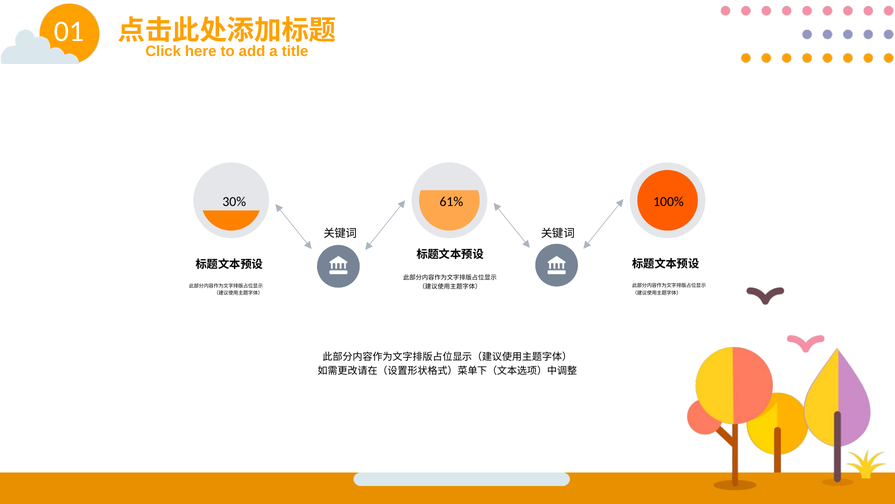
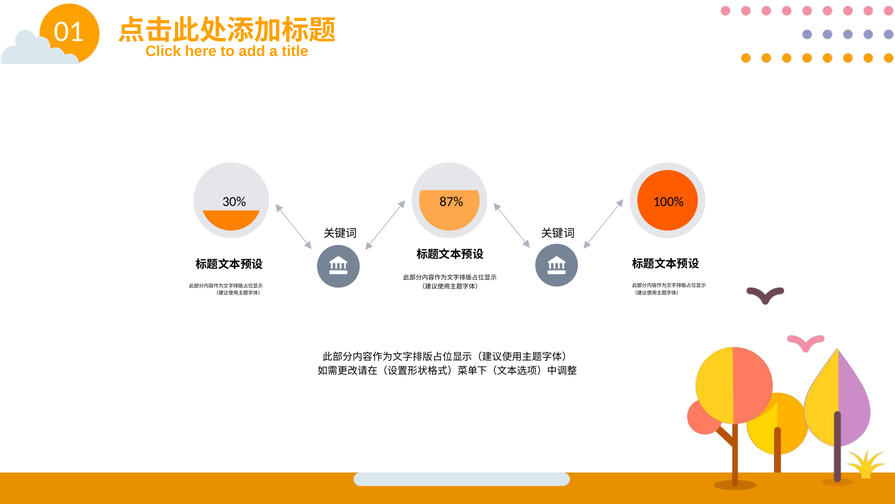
61%: 61% -> 87% (451, 201)
